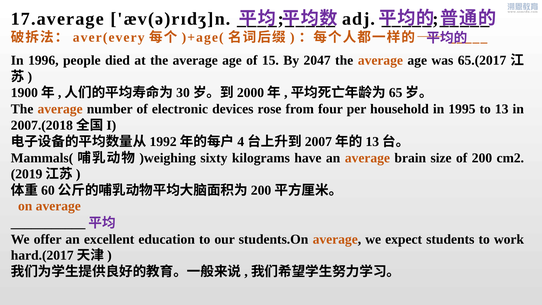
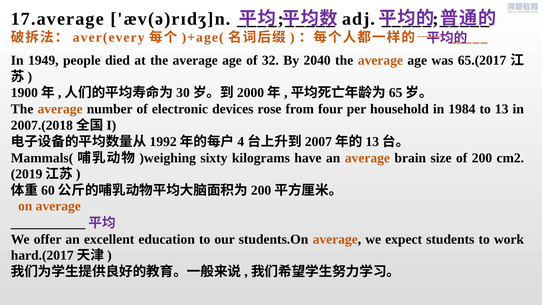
1996: 1996 -> 1949 (43, 60)
15: 15 -> 32 (270, 60)
2047: 2047 -> 2040 (317, 60)
1995: 1995 -> 1984 (462, 109)
